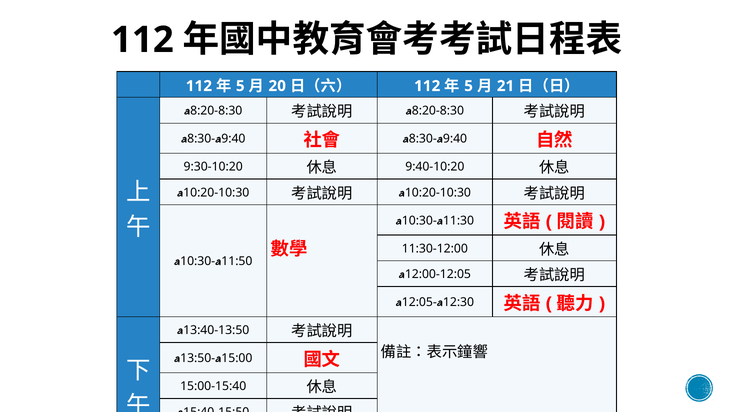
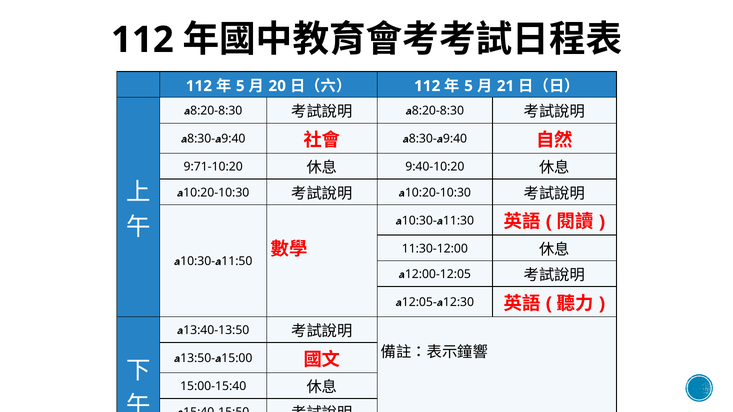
9:30-10:20: 9:30-10:20 -> 9:71-10:20 (213, 167)
